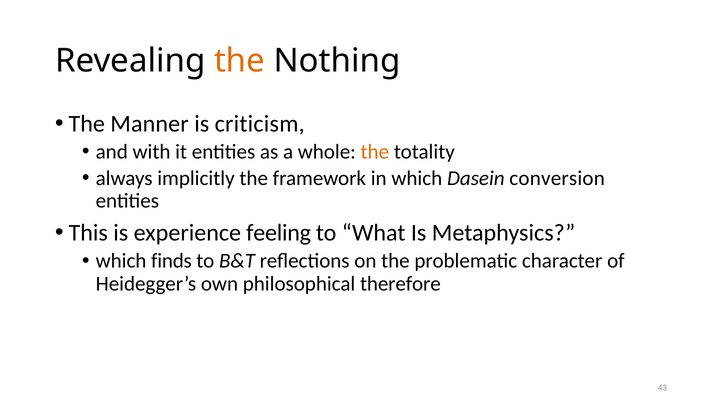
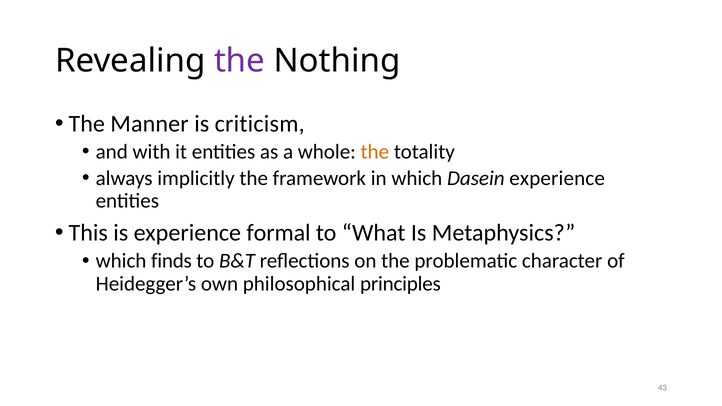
the colour: orange -> purple (240, 61)
Dasein conversion: conversion -> experience (557, 178)
feeling: feeling -> formal (279, 233)
therefore: therefore -> principles (400, 284)
